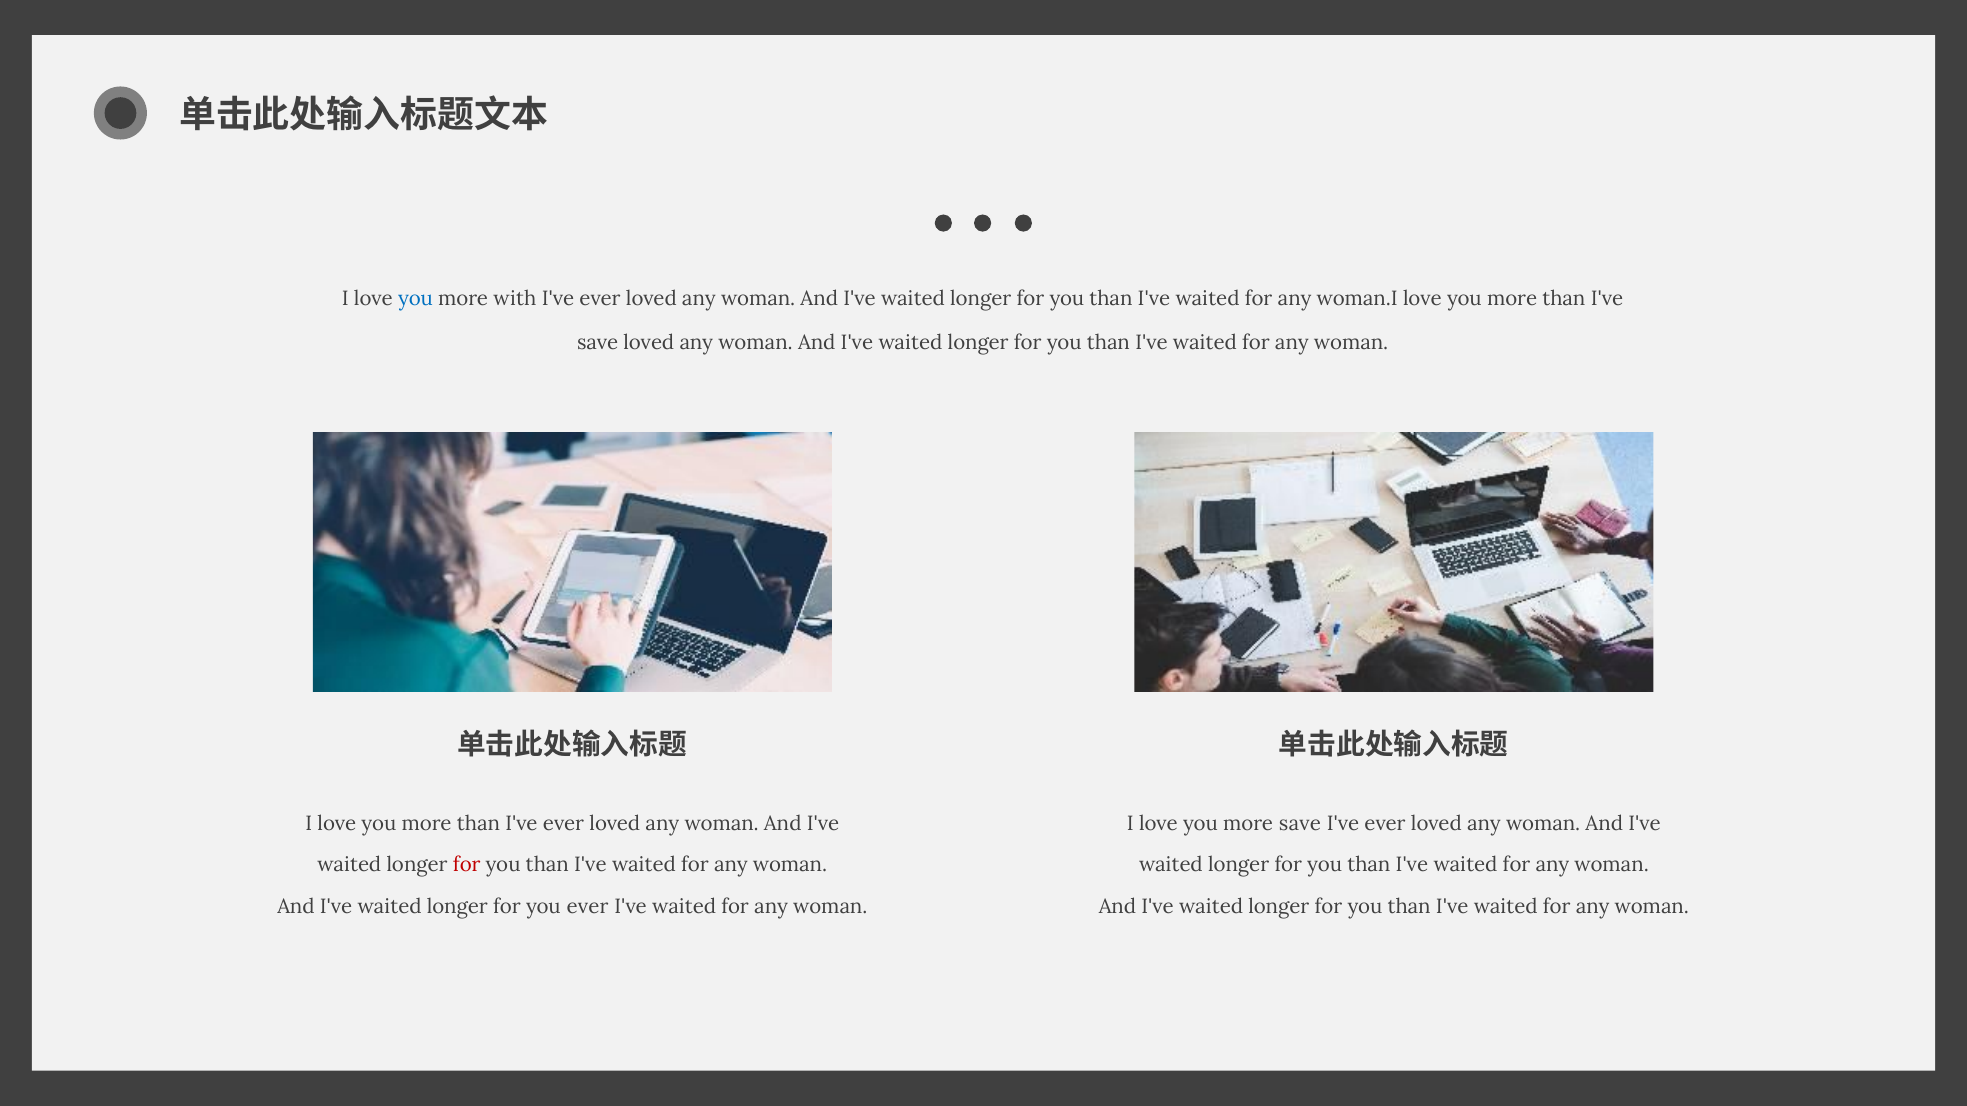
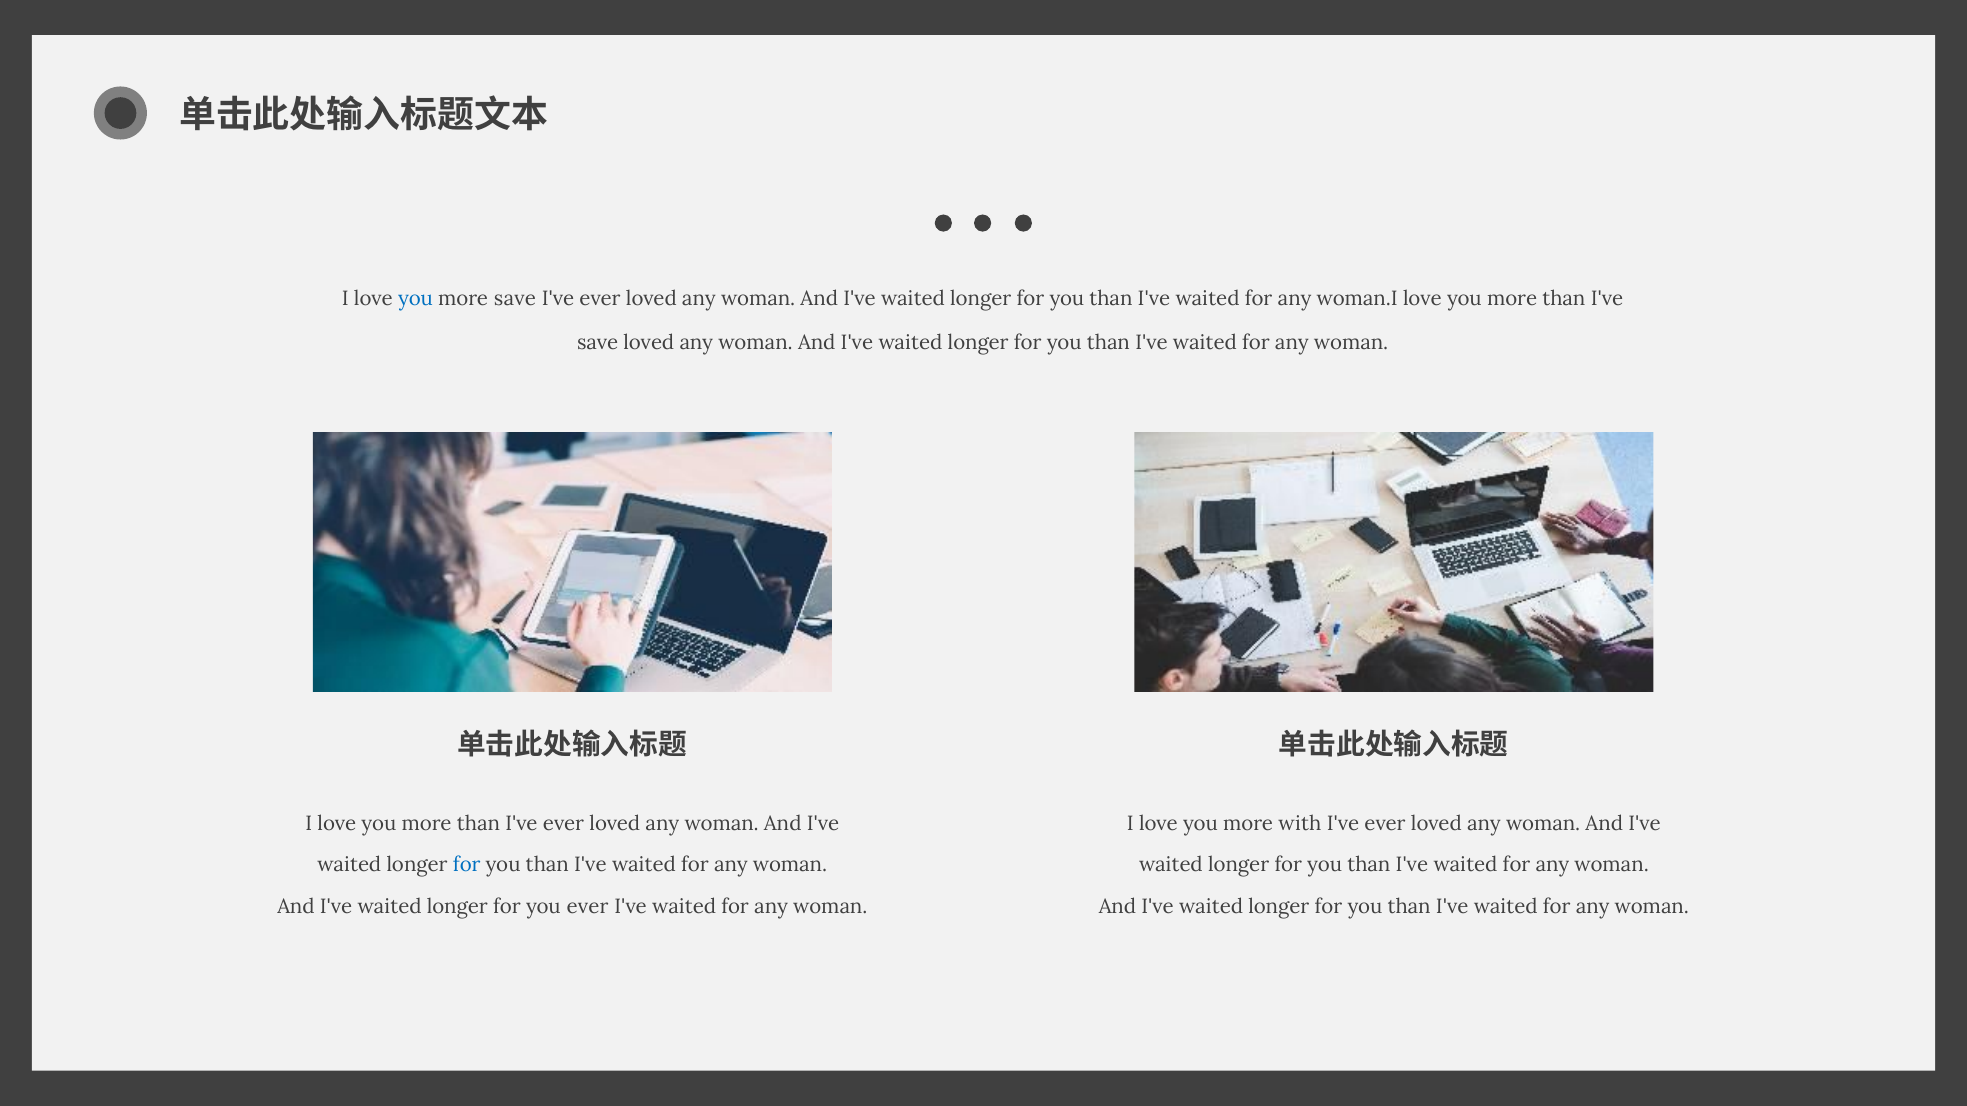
more with: with -> save (515, 299)
more save: save -> with (1300, 824)
for colour: red -> blue (467, 865)
